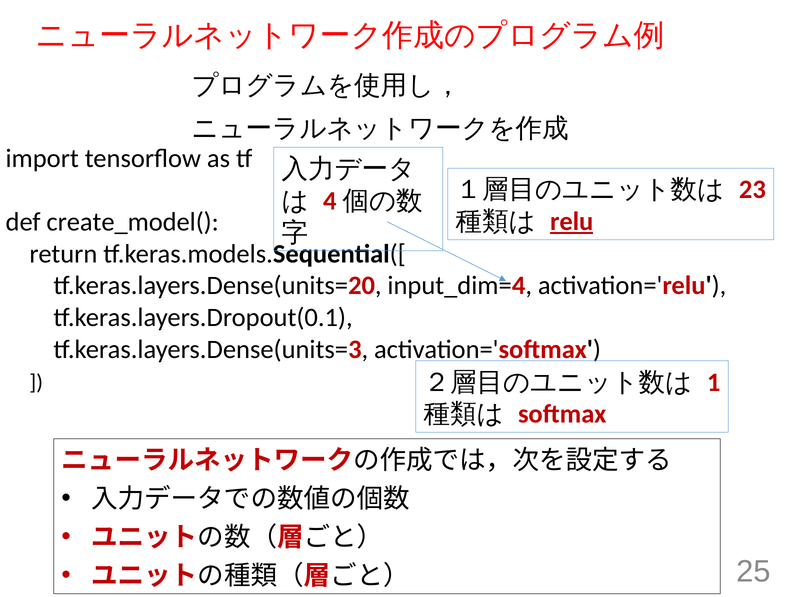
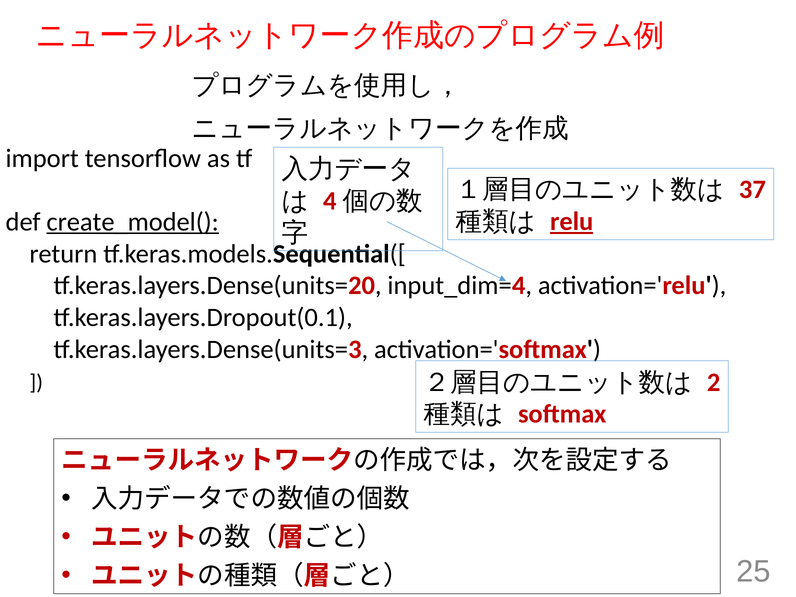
23: 23 -> 37 (752, 190)
create_model( underline: none -> present (133, 222)
1: 1 -> 2 (714, 382)
